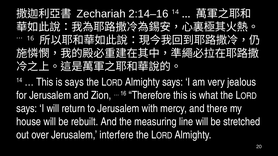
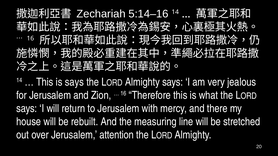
2:14–16: 2:14–16 -> 5:14–16 (149, 14)
interfere: interfere -> attention (117, 135)
